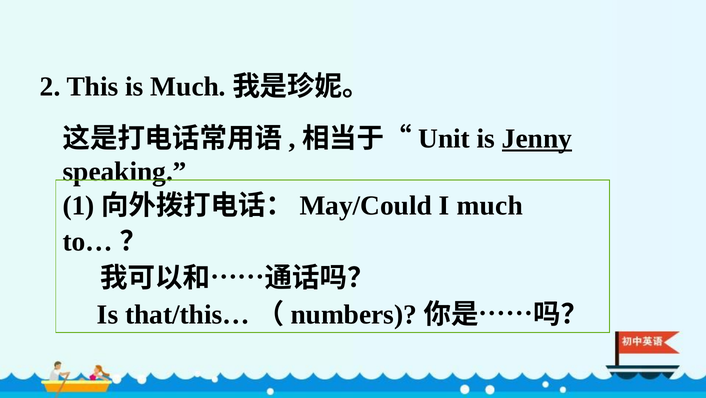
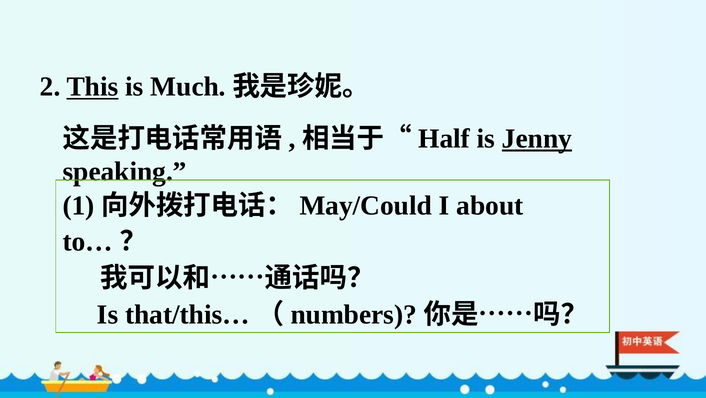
This underline: none -> present (93, 87)
Unit: Unit -> Half (444, 138)
I much: much -> about (490, 205)
